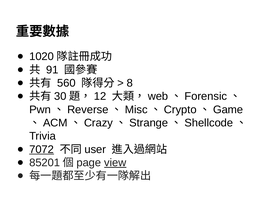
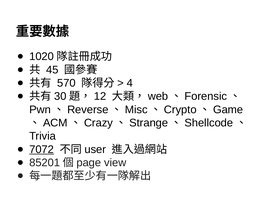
91: 91 -> 45 (52, 70)
560: 560 -> 570 (66, 83)
8: 8 -> 4 (130, 83)
view underline: present -> none (115, 163)
